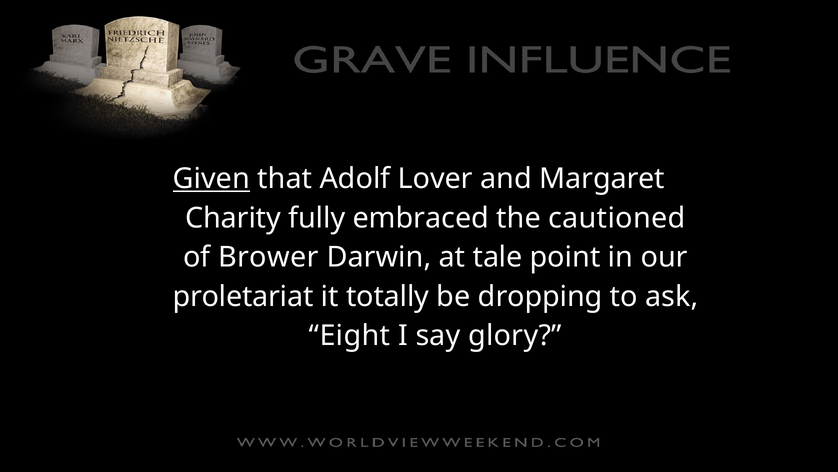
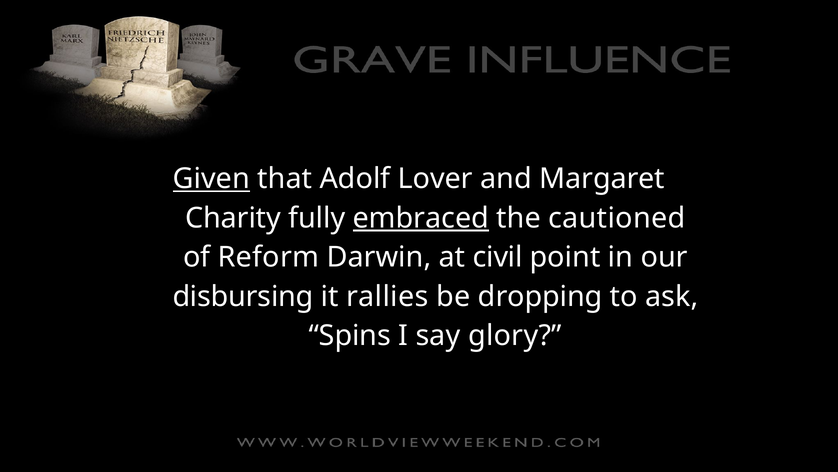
embraced underline: none -> present (421, 218)
Brower: Brower -> Reform (268, 257)
tale: tale -> civil (498, 257)
proletariat: proletariat -> disbursing (243, 296)
totally: totally -> rallies (387, 296)
Eight: Eight -> Spins (350, 335)
